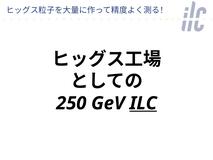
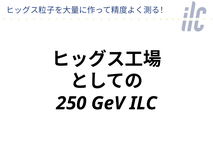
ILC underline: present -> none (143, 103)
